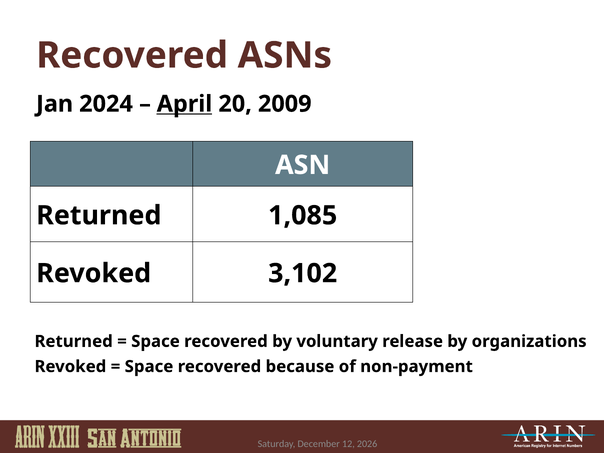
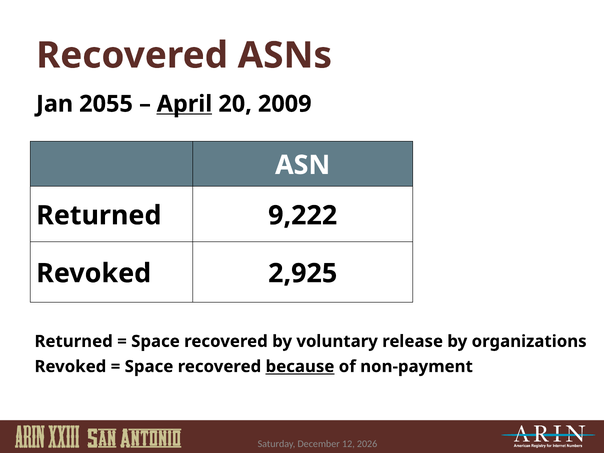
2024: 2024 -> 2055 (106, 104)
1,085: 1,085 -> 9,222 (303, 215)
3,102: 3,102 -> 2,925 (303, 273)
because underline: none -> present (300, 367)
